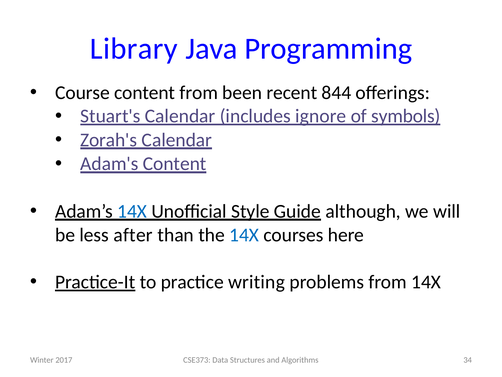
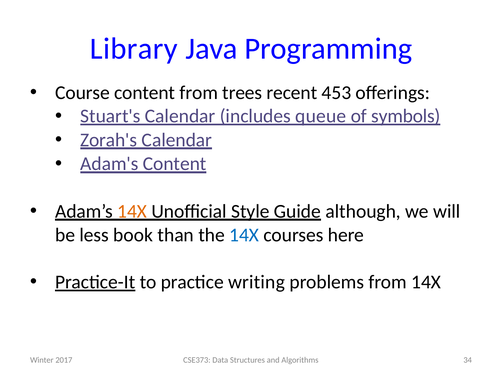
been: been -> trees (242, 92)
844: 844 -> 453 (336, 92)
ignore: ignore -> queue (321, 116)
14X colour: blue -> orange (132, 211)
after: after -> book (133, 235)
